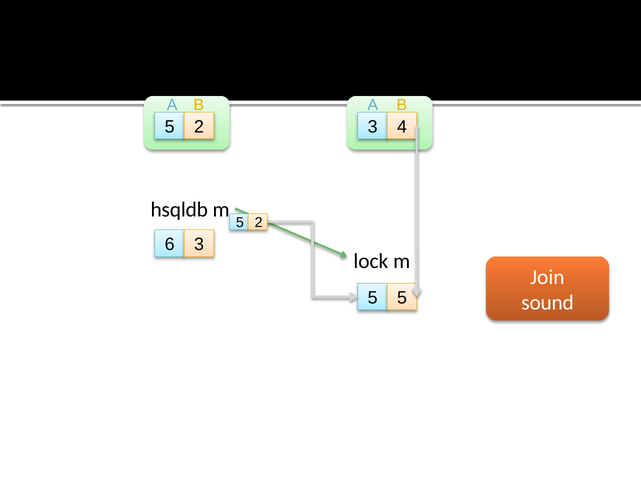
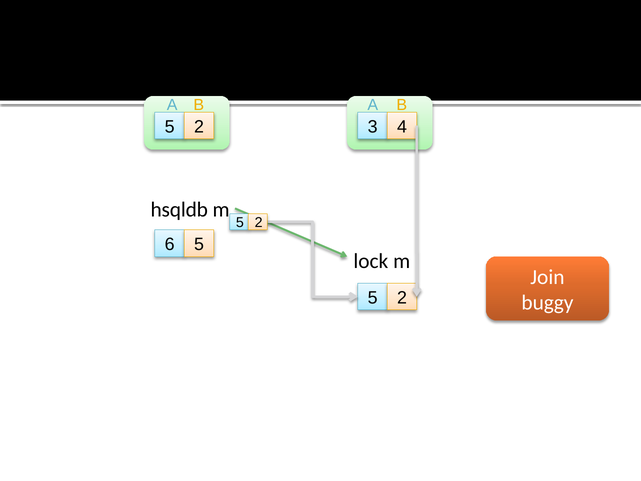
6 3: 3 -> 5 (199, 244)
5: 5 -> 2 (402, 298)
sound: sound -> buggy (547, 303)
